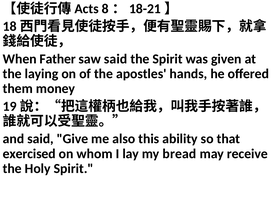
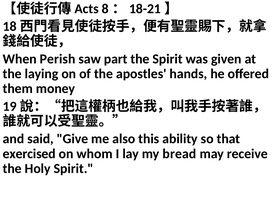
Father: Father -> Perish (58, 59)
saw said: said -> part (116, 59)
